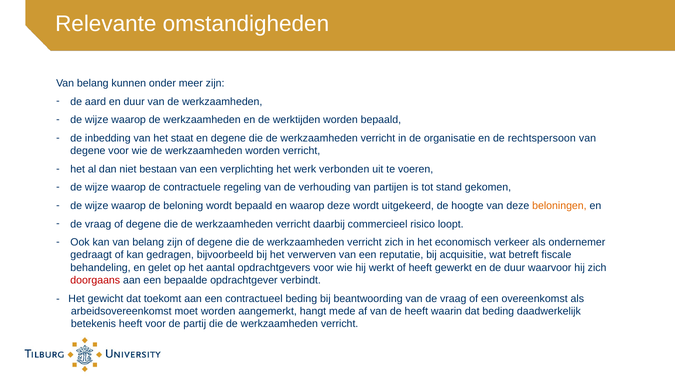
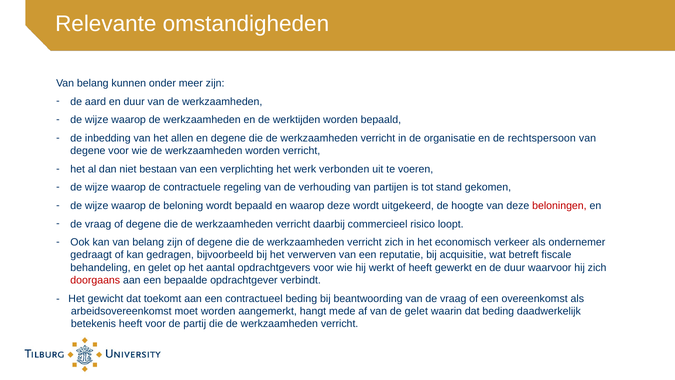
staat: staat -> allen (182, 138)
beloningen colour: orange -> red (559, 206)
de heeft: heeft -> gelet (416, 311)
